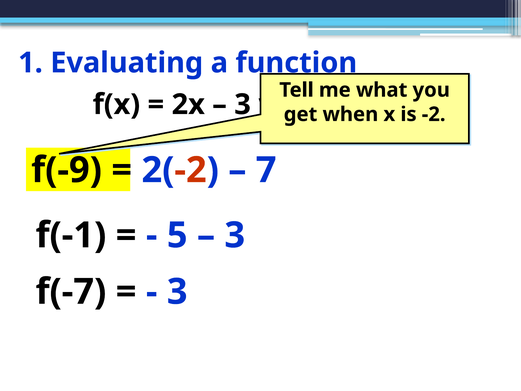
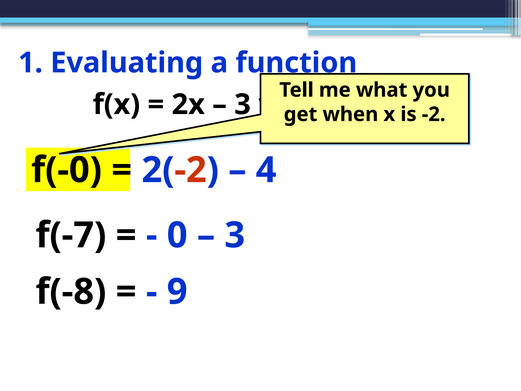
f(-9: f(-9 -> f(-0 (67, 170)
7: 7 -> 4 (266, 170)
f(-1: f(-1 -> f(-7 (71, 235)
5: 5 -> 0 (177, 235)
f(-7: f(-7 -> f(-8 (71, 292)
3: 3 -> 9 (177, 292)
